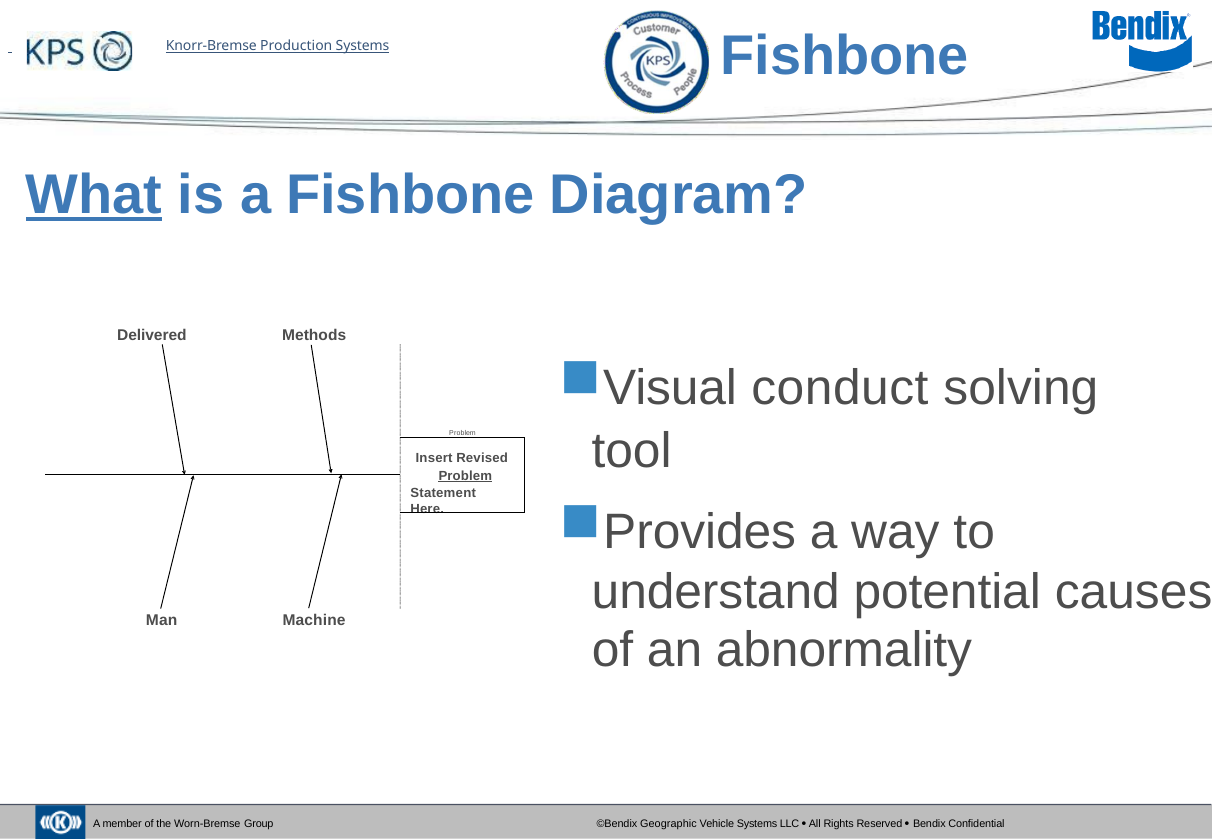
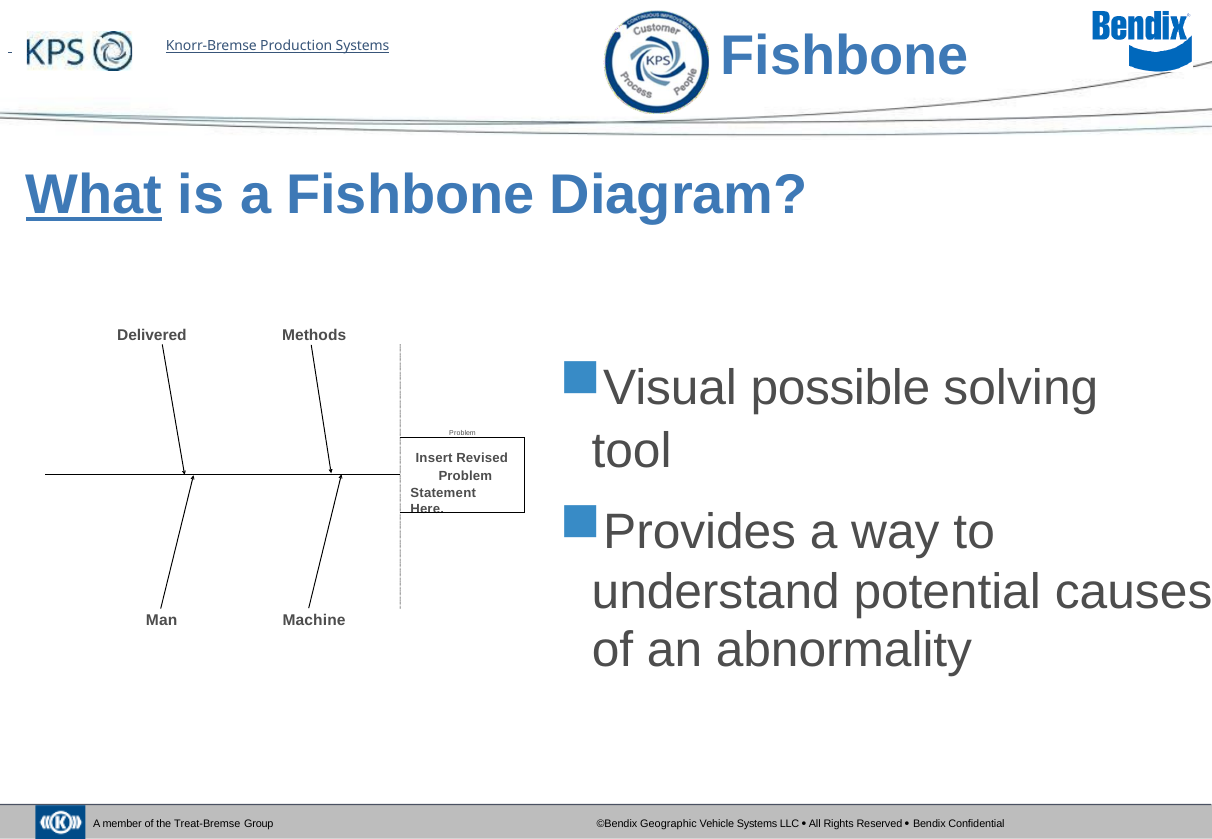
conduct: conduct -> possible (840, 389)
Problem underline: present -> none (465, 476)
Worn-Bremse: Worn-Bremse -> Treat-Bremse (207, 824)
